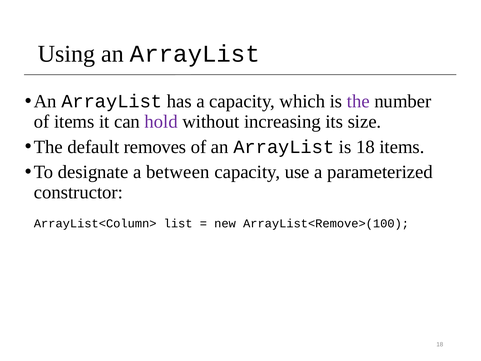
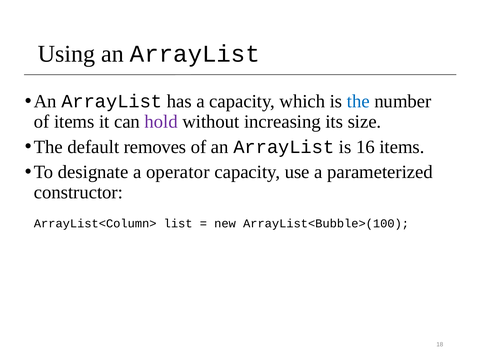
the colour: purple -> blue (358, 101)
is 18: 18 -> 16 (365, 147)
between: between -> operator (178, 172)
ArrayList<Remove>(100: ArrayList<Remove>(100 -> ArrayList<Bubble>(100 (326, 223)
